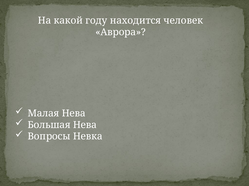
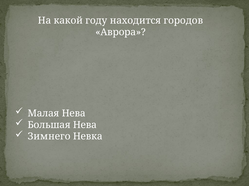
человек: человек -> городов (183, 21)
Вопросы: Вопросы -> Зимнего (49, 137)
